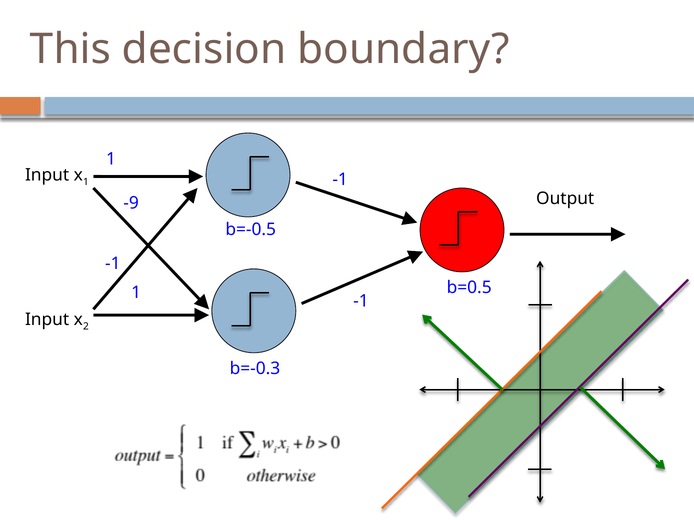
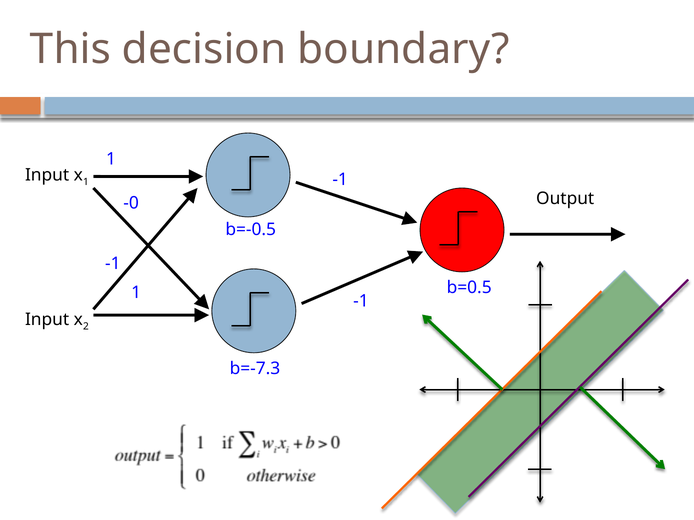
-9: -9 -> -0 (131, 203)
b=-0.3: b=-0.3 -> b=-7.3 (255, 369)
